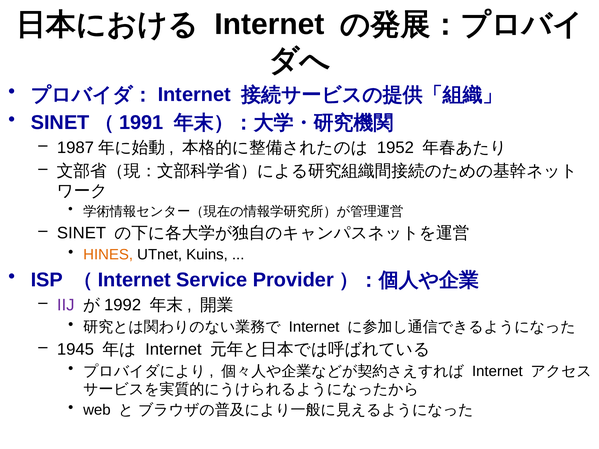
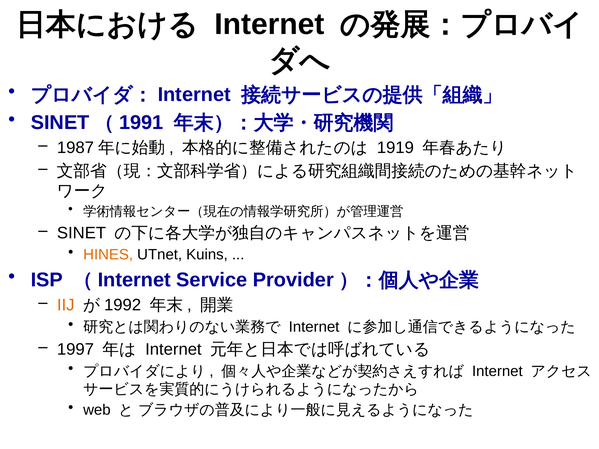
1952: 1952 -> 1919 (395, 148)
IIJ colour: purple -> orange (66, 305)
1945: 1945 -> 1997 (75, 349)
